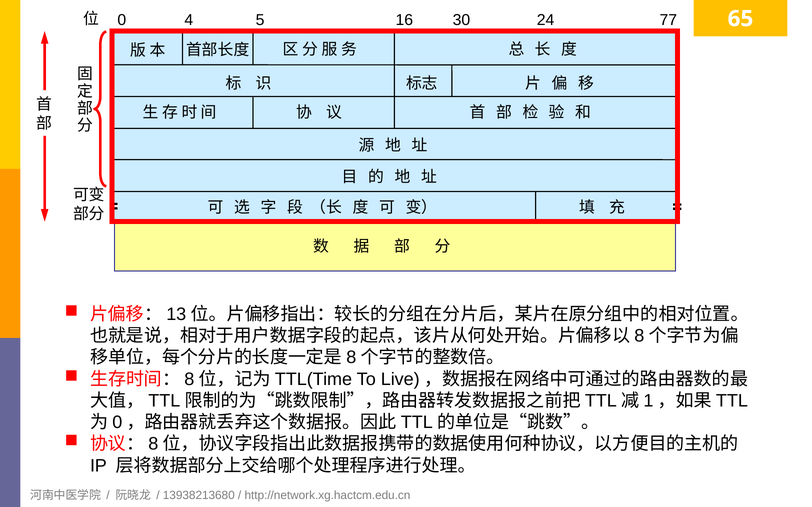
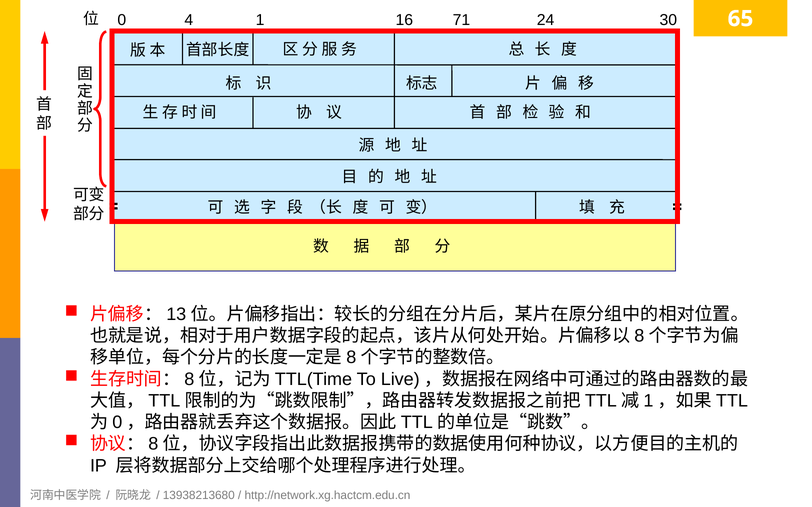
5: 5 -> 1 (260, 20)
30: 30 -> 71 (461, 20)
77: 77 -> 30 (668, 20)
